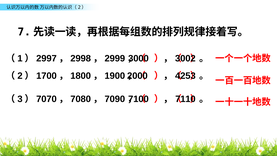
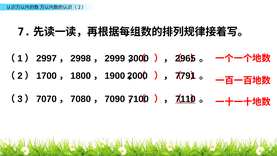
3002: 3002 -> 2965 (185, 58)
4253: 4253 -> 7791 (185, 76)
7110 underline: none -> present (185, 99)
